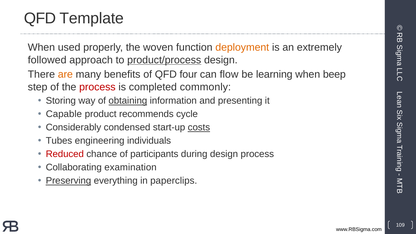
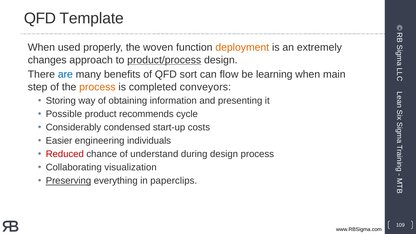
followed: followed -> changes (47, 60)
are colour: orange -> blue (65, 75)
four: four -> sort (188, 75)
beep: beep -> main (334, 75)
process colour: red -> orange (97, 87)
commonly: commonly -> conveyors (205, 87)
obtaining underline: present -> none (128, 101)
Capable: Capable -> Possible (64, 114)
costs underline: present -> none (199, 127)
Tubes: Tubes -> Easier (59, 141)
participants: participants -> understand (154, 154)
examination: examination -> visualization (131, 167)
